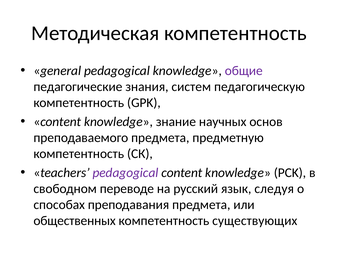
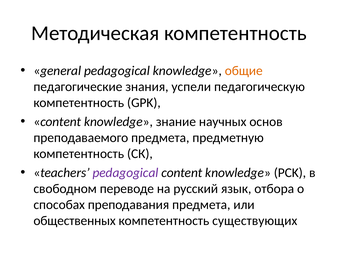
общие colour: purple -> orange (244, 71)
систем: систем -> успели (191, 87)
следуя: следуя -> отбора (274, 189)
